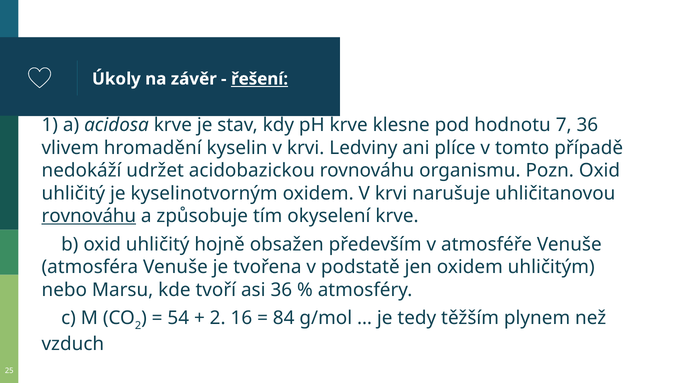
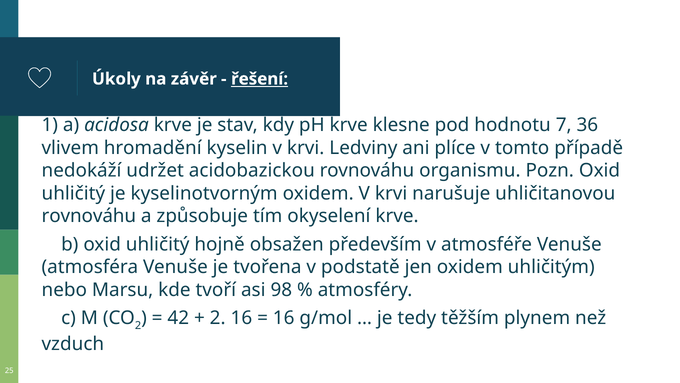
rovnováhu underline: present -> none (89, 216)
asi 36: 36 -> 98 (281, 289)
54: 54 -> 42 (178, 318)
84: 84 -> 16 (284, 318)
